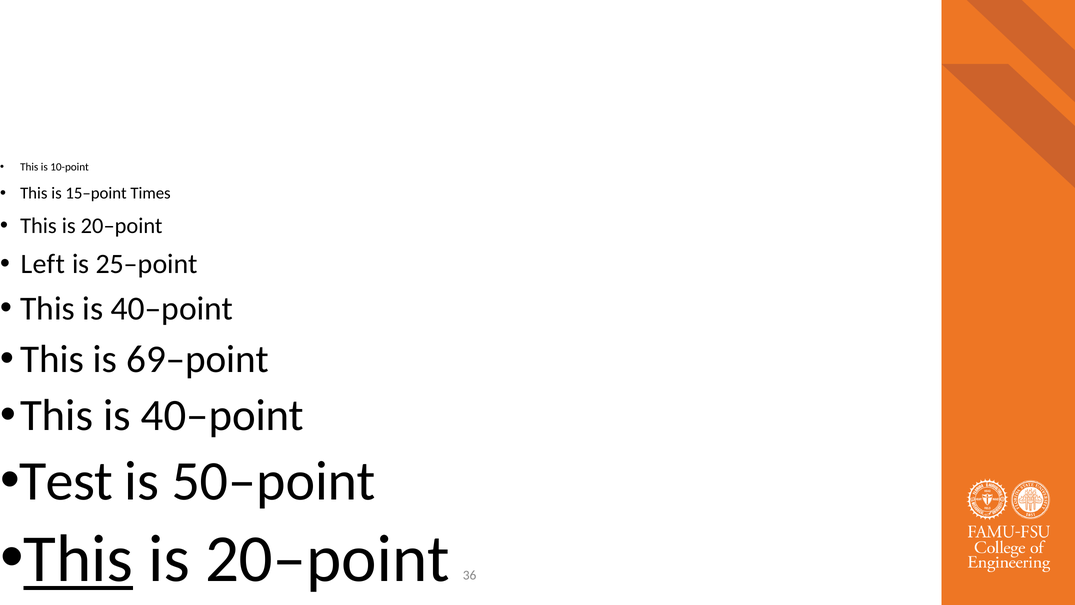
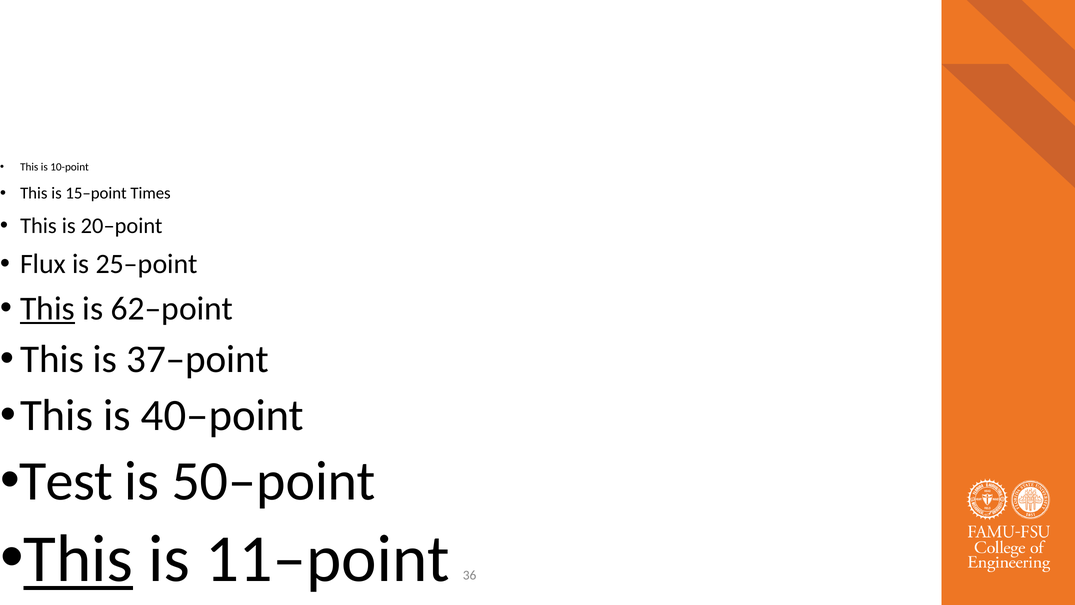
Left: Left -> Flux (43, 264)
This underline: none -> present (48, 308)
40–point: 40–point -> 62–point (172, 308)
69–point: 69–point -> 37–point (198, 359)
20–point: 20–point -> 11–point (327, 559)
